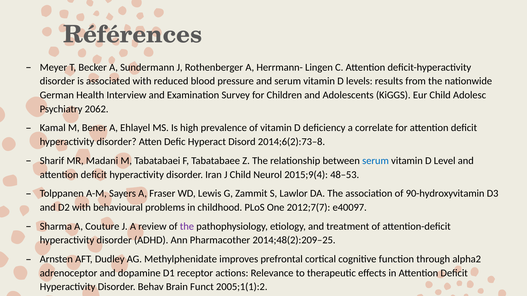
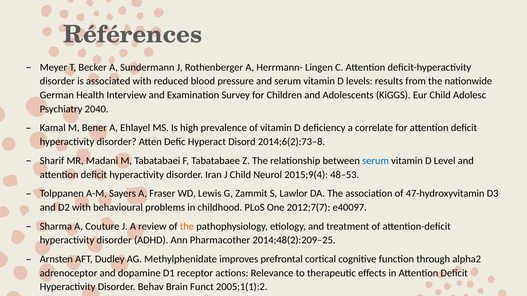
2062: 2062 -> 2040 (97, 109)
90-hydroxyvitamin: 90-hydroxyvitamin -> 47-hydroxyvitamin (445, 194)
the colour: purple -> orange (187, 227)
